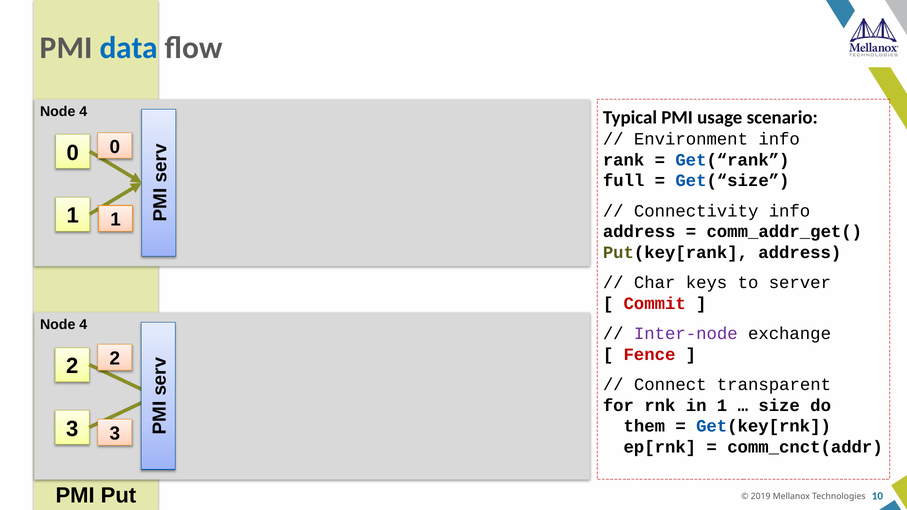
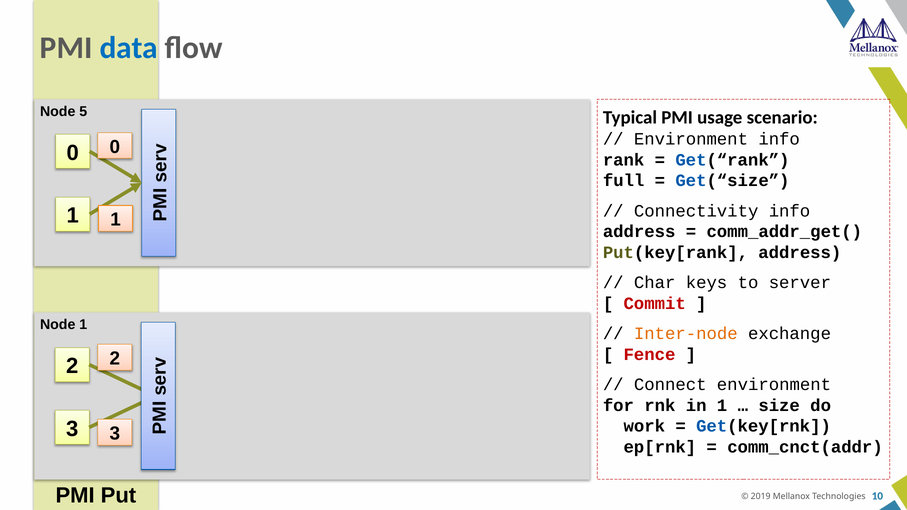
4: 4 -> 5 (83, 112)
4: 4 -> 1 (83, 325)
Inter-node colour: purple -> orange (686, 334)
Connect transparent: transparent -> environment (774, 385)
them: them -> work (644, 426)
